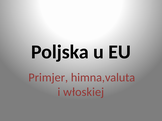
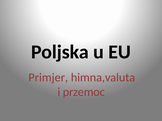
włoskiej: włoskiej -> przemoc (84, 92)
